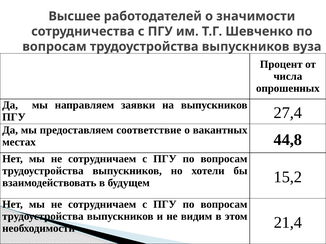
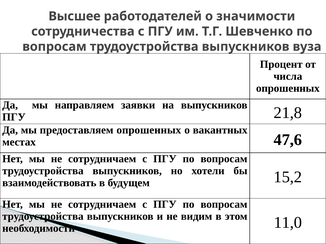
27,4: 27,4 -> 21,8 (288, 113)
предоставляем соответствие: соответствие -> опрошенных (149, 130)
44,8: 44,8 -> 47,6 (288, 140)
21,4: 21,4 -> 11,0 (288, 223)
